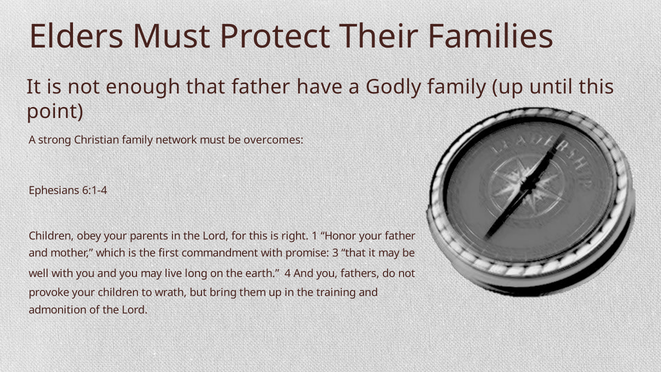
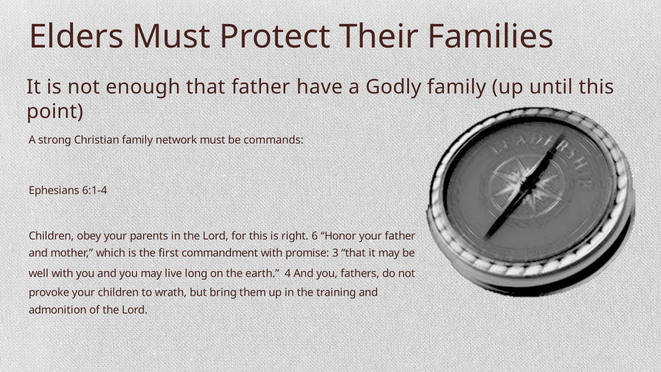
overcomes: overcomes -> commands (274, 140)
1: 1 -> 6 (315, 236)
